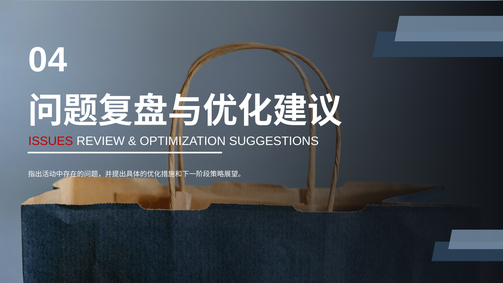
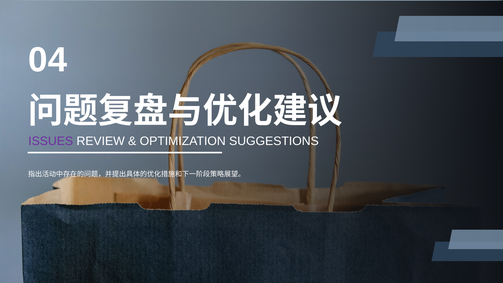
ISSUES colour: red -> purple (51, 141)
